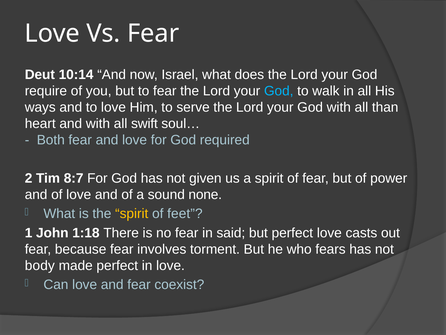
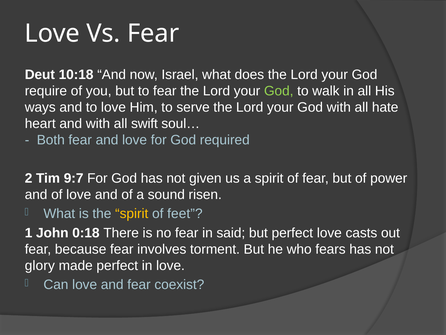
10:14: 10:14 -> 10:18 (76, 75)
God colour: light blue -> light green (279, 91)
than: than -> hate (385, 107)
8:7: 8:7 -> 9:7 (74, 178)
none: none -> risen (205, 194)
1:18: 1:18 -> 0:18 (86, 233)
body: body -> glory (40, 265)
